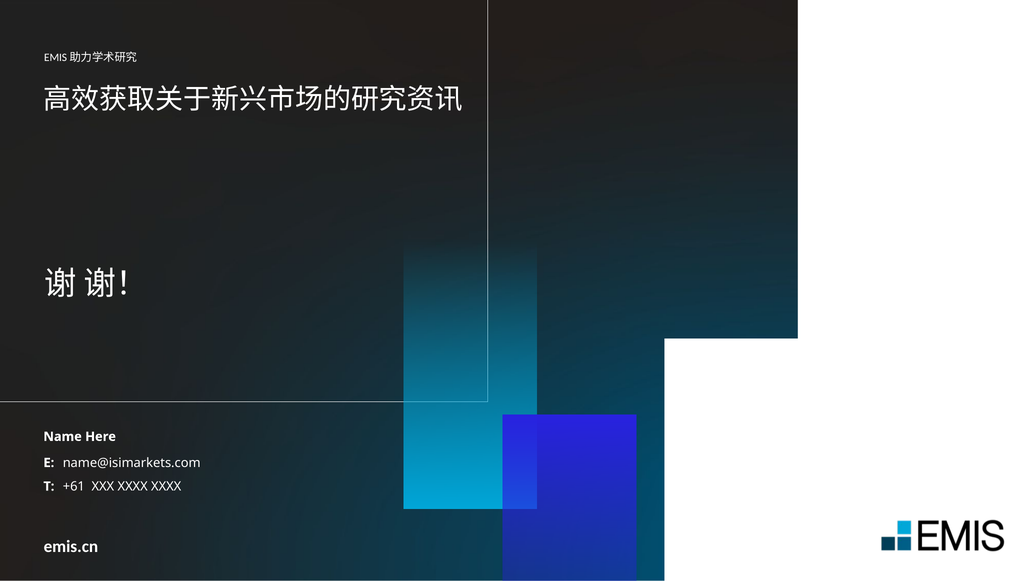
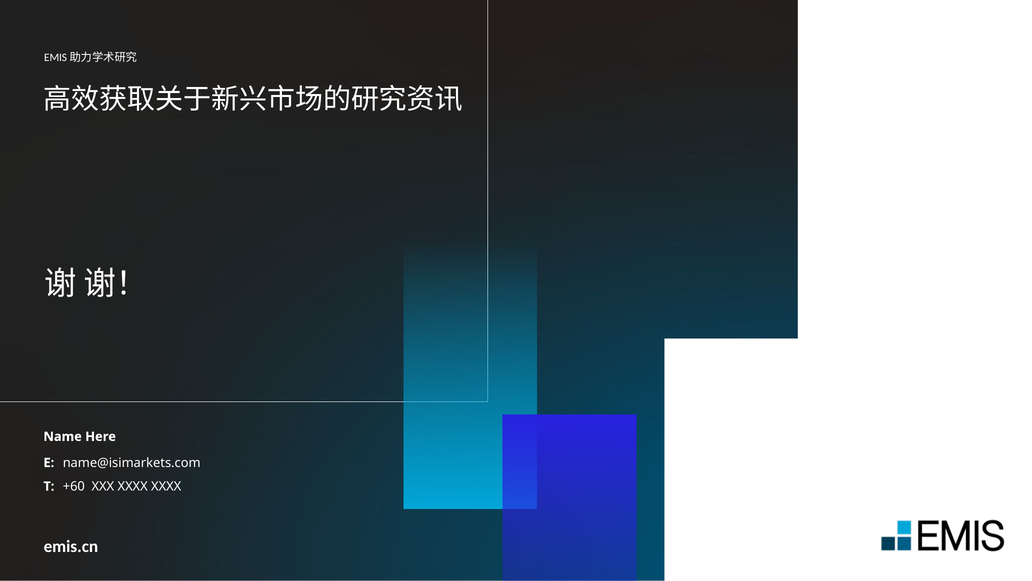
+61: +61 -> +60 (74, 486)
